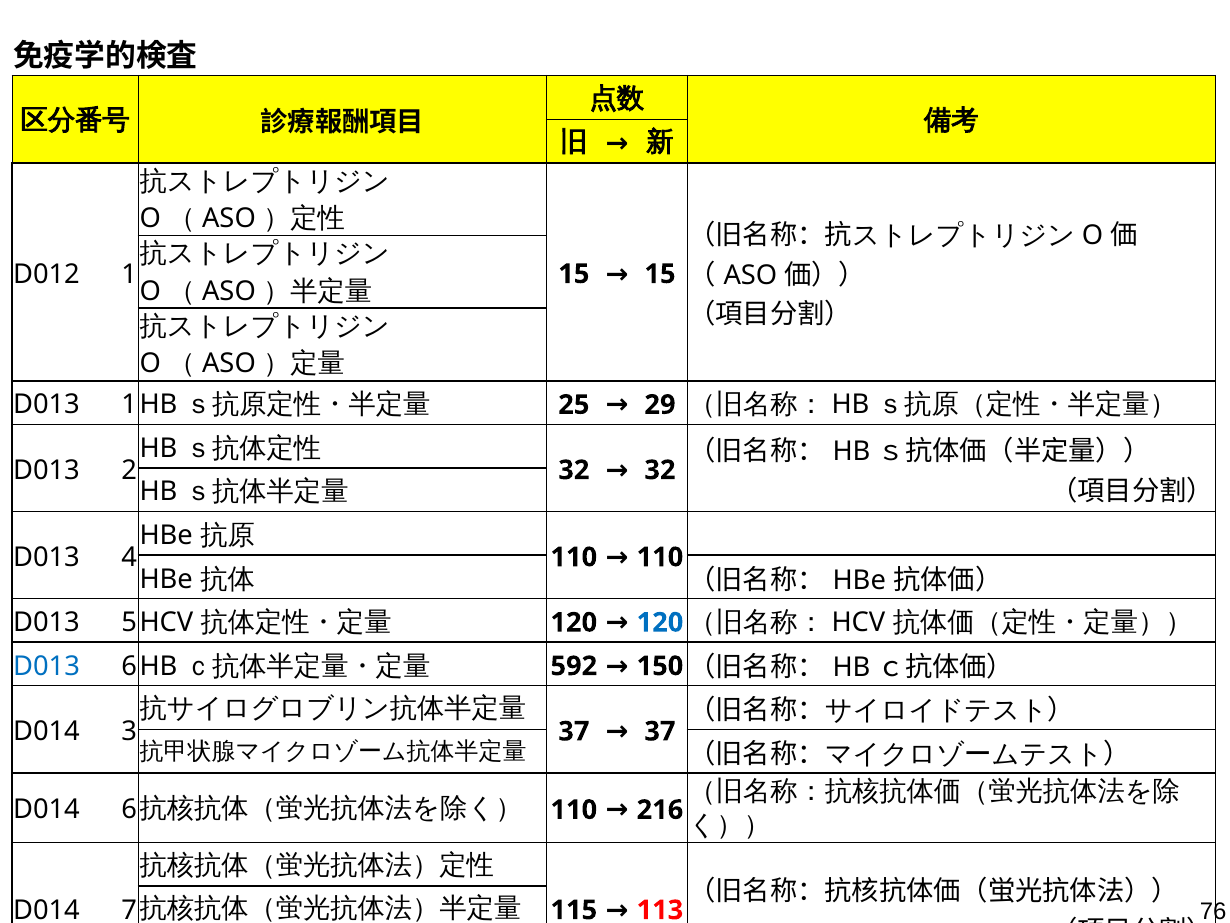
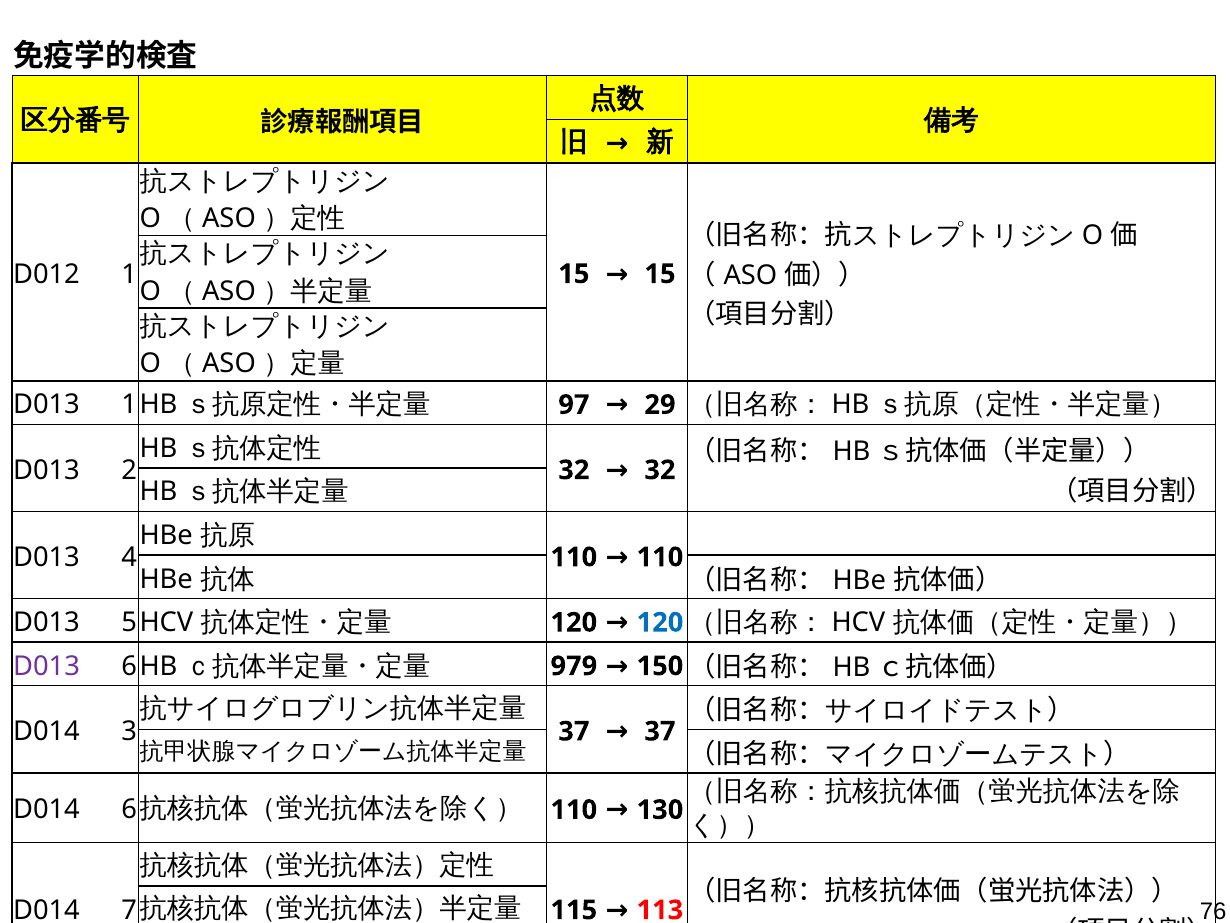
25: 25 -> 97 (574, 405)
D013 colour: blue -> purple (47, 666)
592: 592 -> 979 (574, 666)
216: 216 -> 130 (660, 809)
